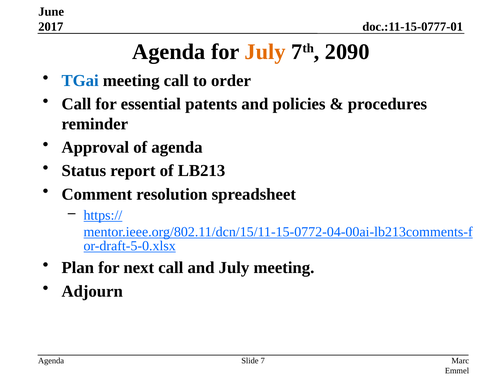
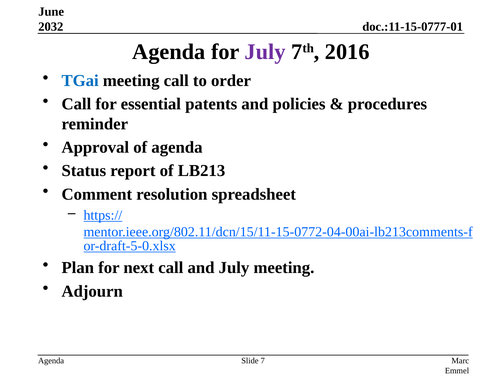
2017: 2017 -> 2032 (51, 27)
July colour: orange -> purple (265, 52)
2090: 2090 -> 2016 (347, 52)
